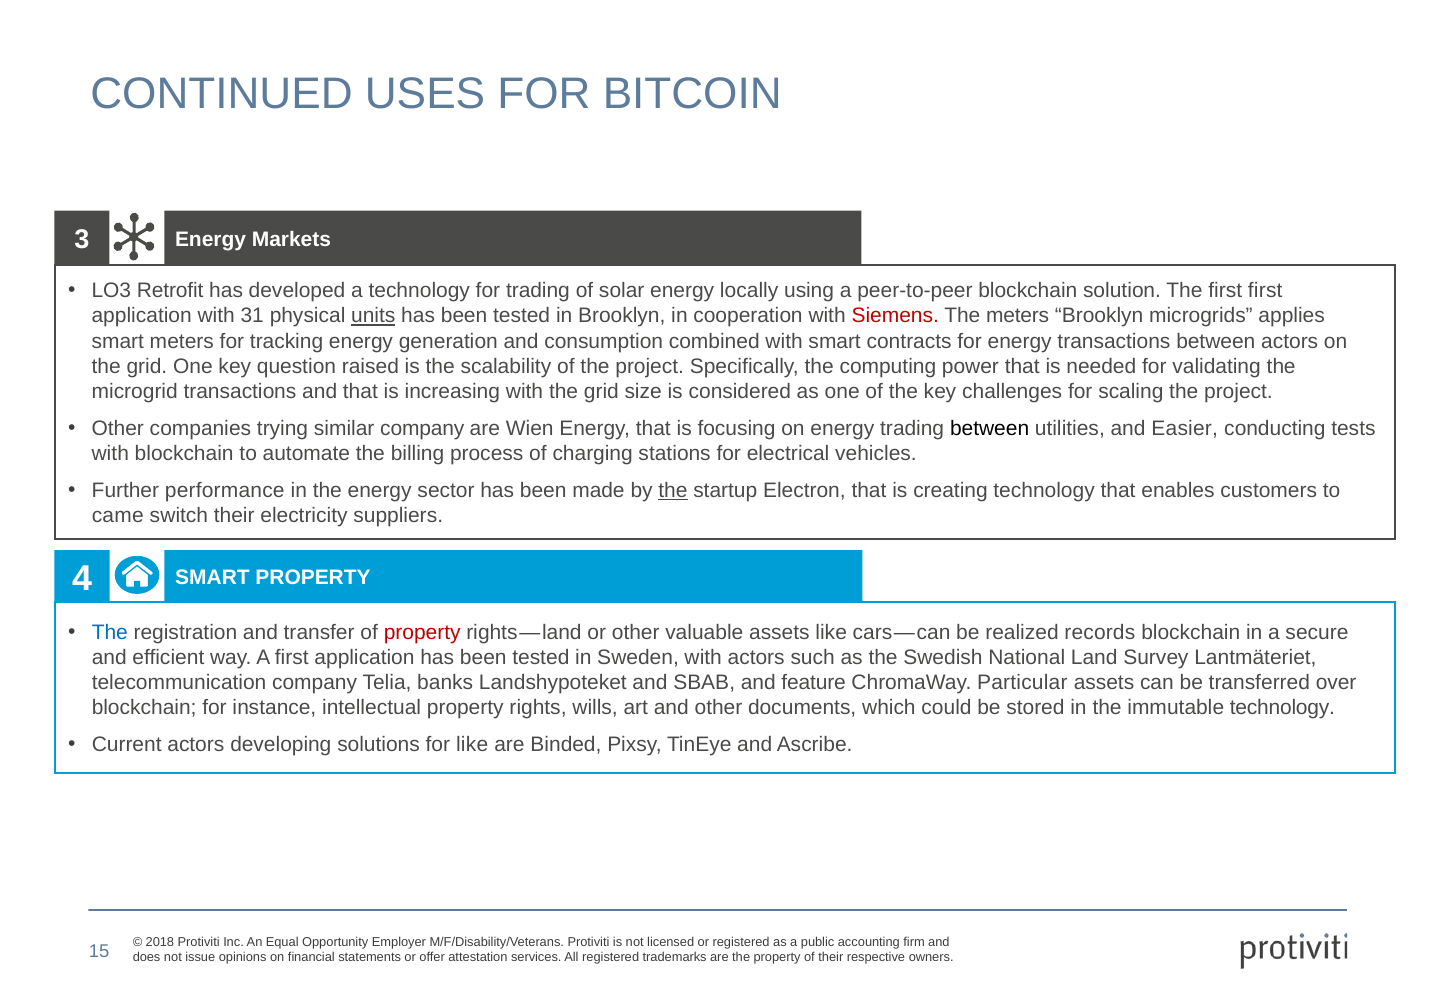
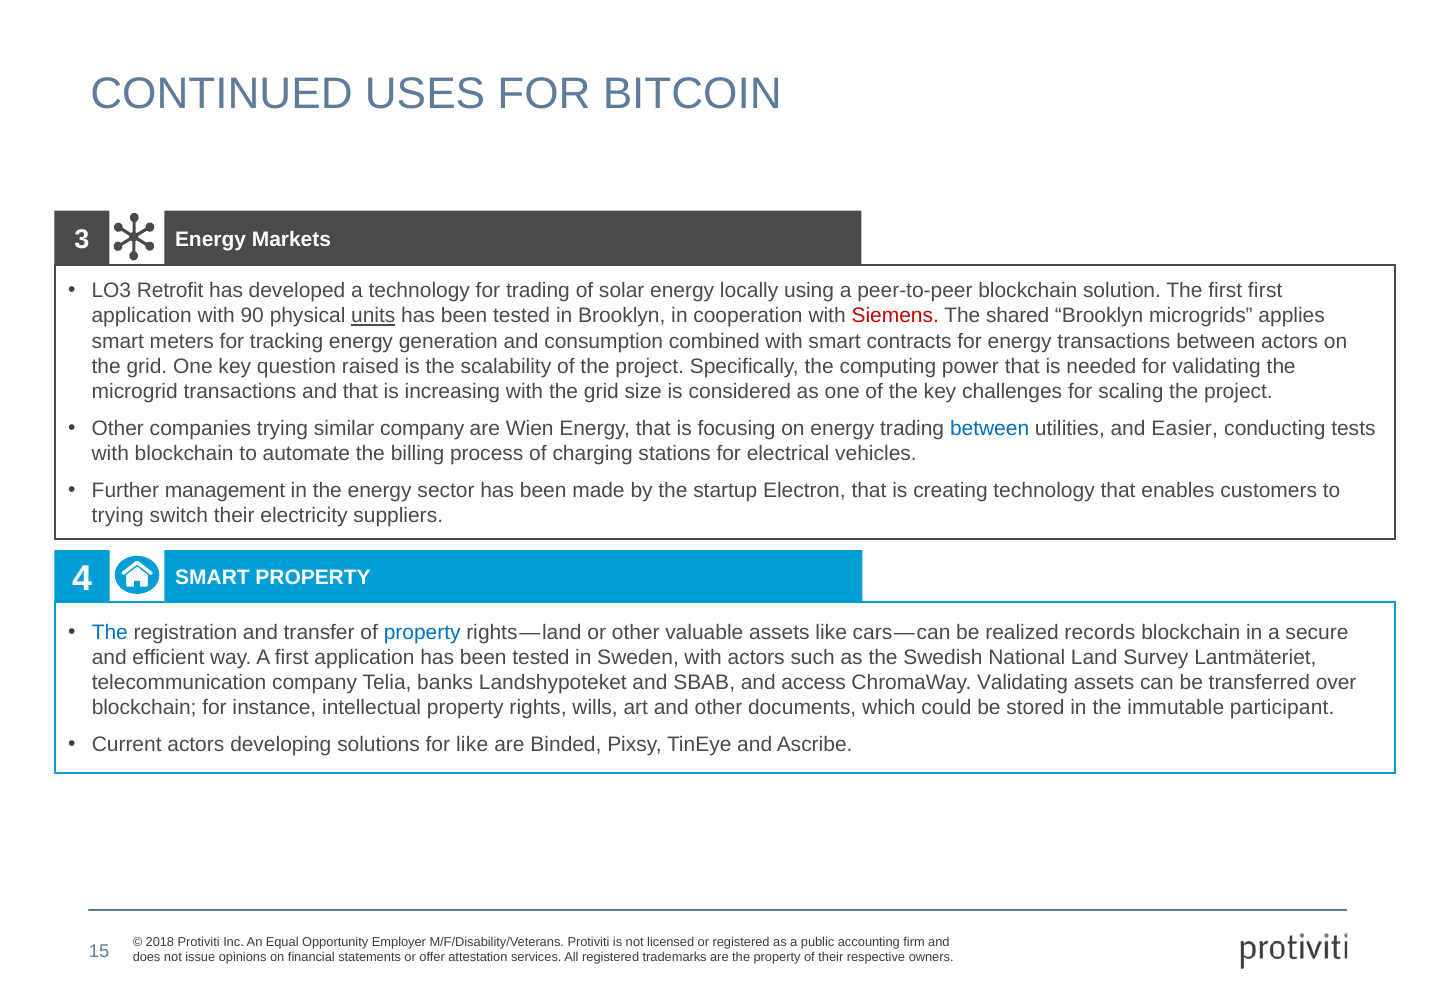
31: 31 -> 90 (252, 316)
The meters: meters -> shared (1018, 316)
between colour: black -> blue (990, 429)
performance: performance -> management (225, 491)
the underline: present -> none (673, 491)
came: came -> trying (118, 516)
property colour: red -> blue (422, 633)
feature: feature -> access (814, 683)
ChromaWay Particular: Particular -> Validating (1023, 683)
immutable technology: technology -> participant (1282, 708)
